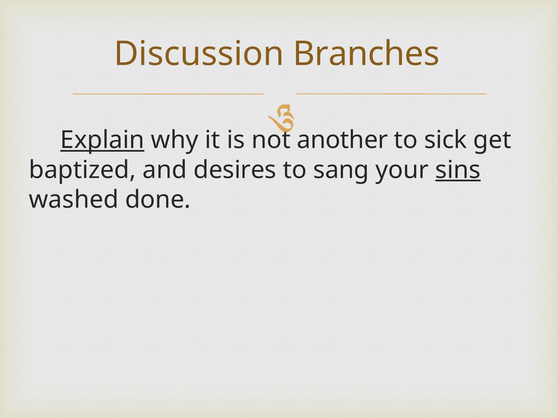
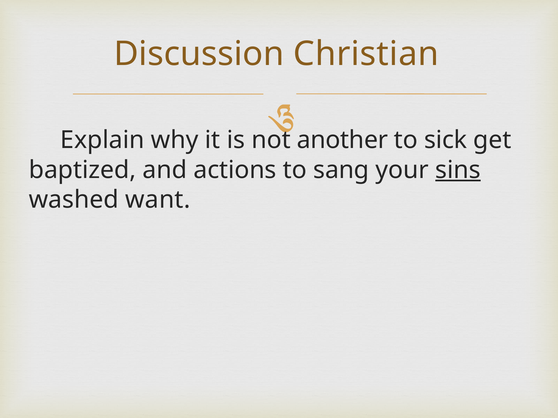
Branches: Branches -> Christian (366, 54)
Explain underline: present -> none (102, 140)
desires: desires -> actions (235, 170)
done: done -> want (158, 200)
